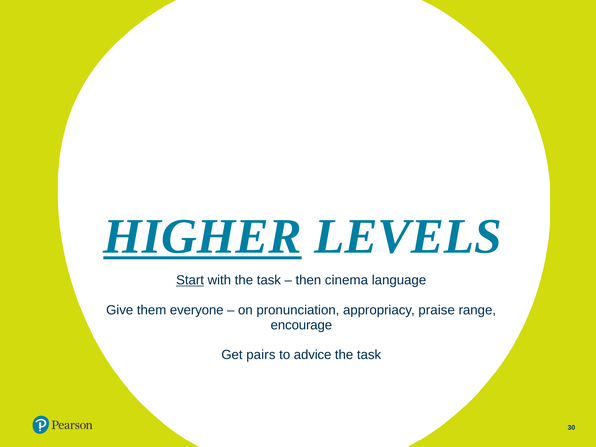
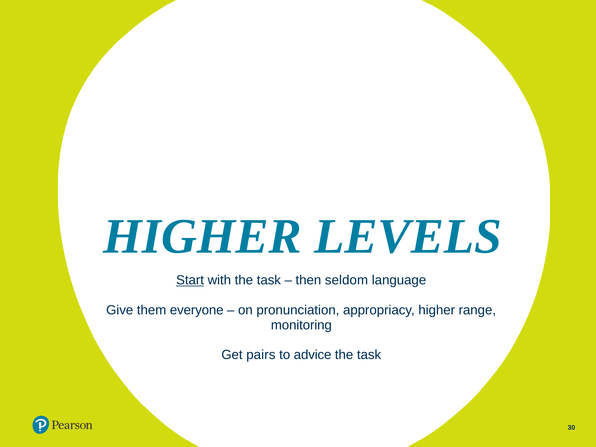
HIGHER underline: present -> none (202, 237)
cinema: cinema -> seldom (346, 280)
appropriacy praise: praise -> higher (437, 310)
encourage: encourage -> monitoring (301, 325)
